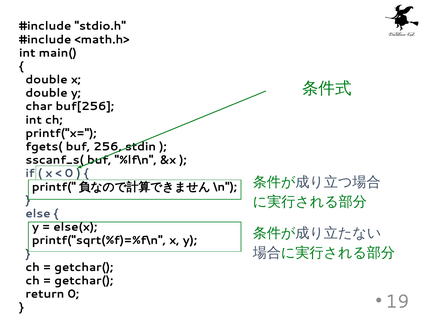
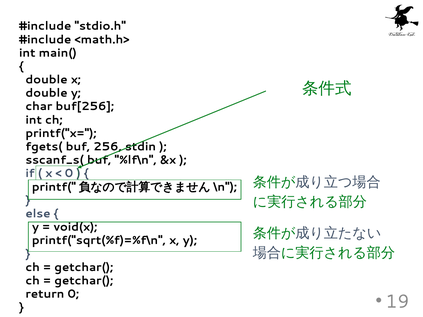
else(x: else(x -> void(x (75, 227)
